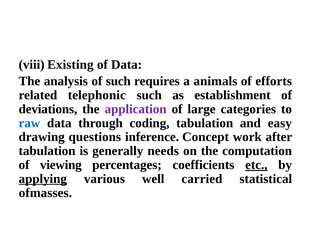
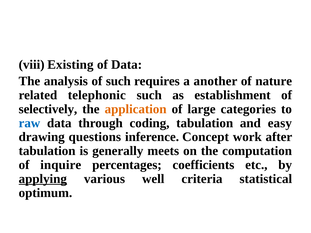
animals: animals -> another (215, 81)
efforts: efforts -> nature (274, 81)
deviations: deviations -> selectively (48, 109)
application colour: purple -> orange (136, 109)
needs: needs -> meets (163, 151)
viewing: viewing -> inquire (61, 165)
etc underline: present -> none (256, 165)
carried: carried -> criteria (202, 179)
ofmasses: ofmasses -> optimum (45, 193)
